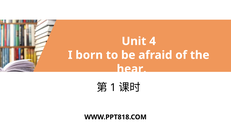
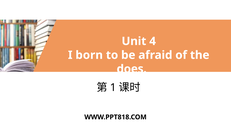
hear: hear -> does (132, 69)
